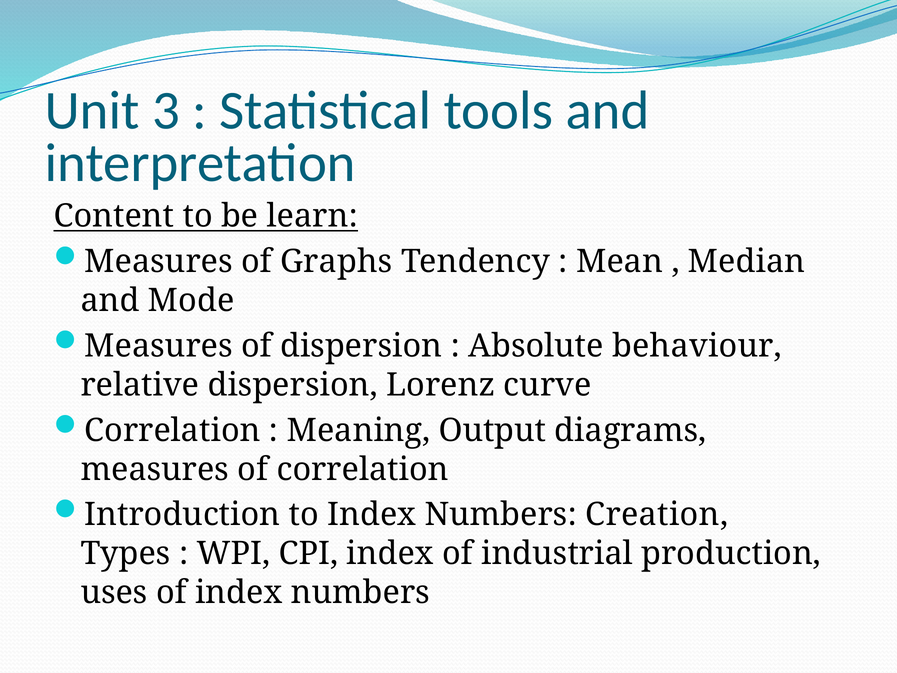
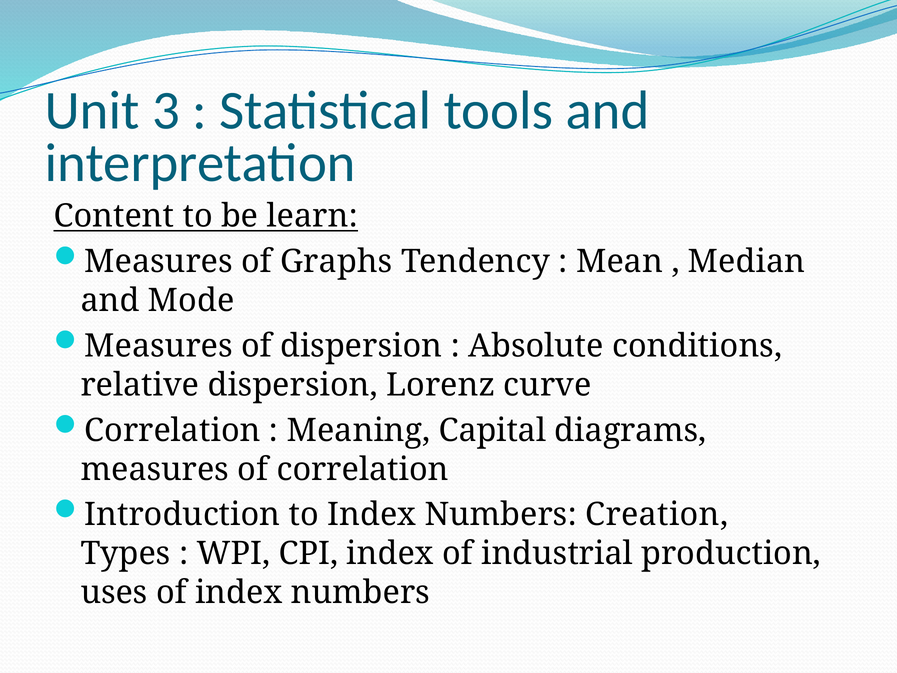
behaviour: behaviour -> conditions (697, 346)
Output: Output -> Capital (492, 430)
